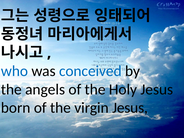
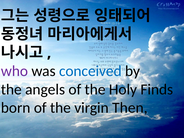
who colour: blue -> purple (14, 71)
Holy Jesus: Jesus -> Finds (157, 89)
virgin Jesus: Jesus -> Then (130, 108)
